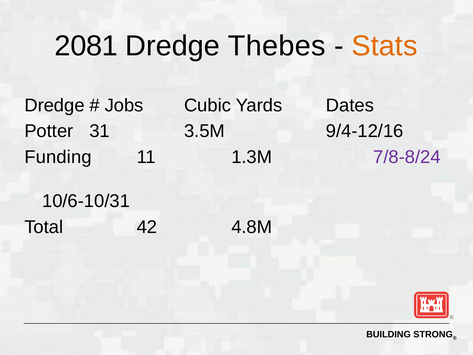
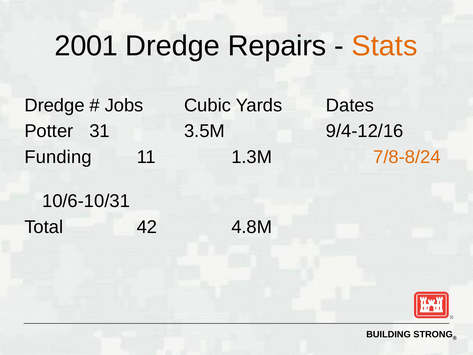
2081: 2081 -> 2001 (86, 46)
Thebes: Thebes -> Repairs (277, 46)
7/8-8/24 colour: purple -> orange (407, 157)
